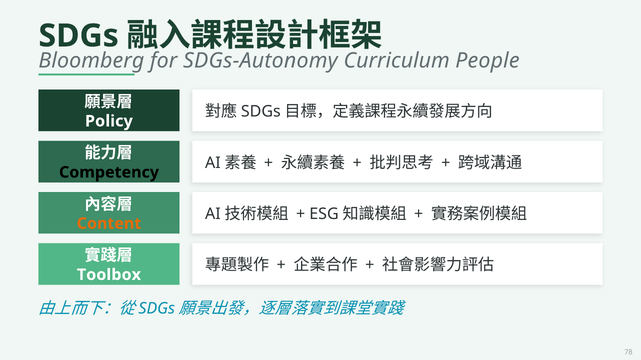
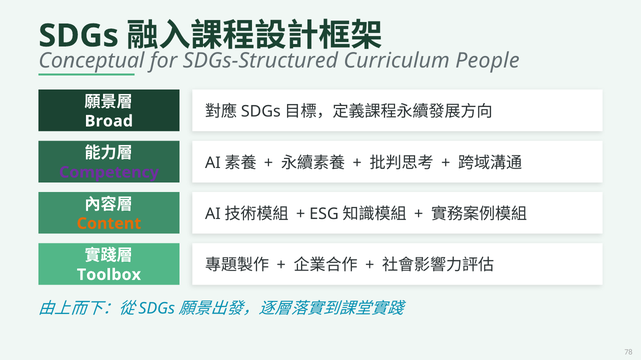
Bloomberg: Bloomberg -> Conceptual (91, 61)
SDGs-Autonomy: SDGs-Autonomy -> SDGs-Structured (260, 61)
Policy: Policy -> Broad (109, 121)
Competency colour: black -> purple (109, 173)
